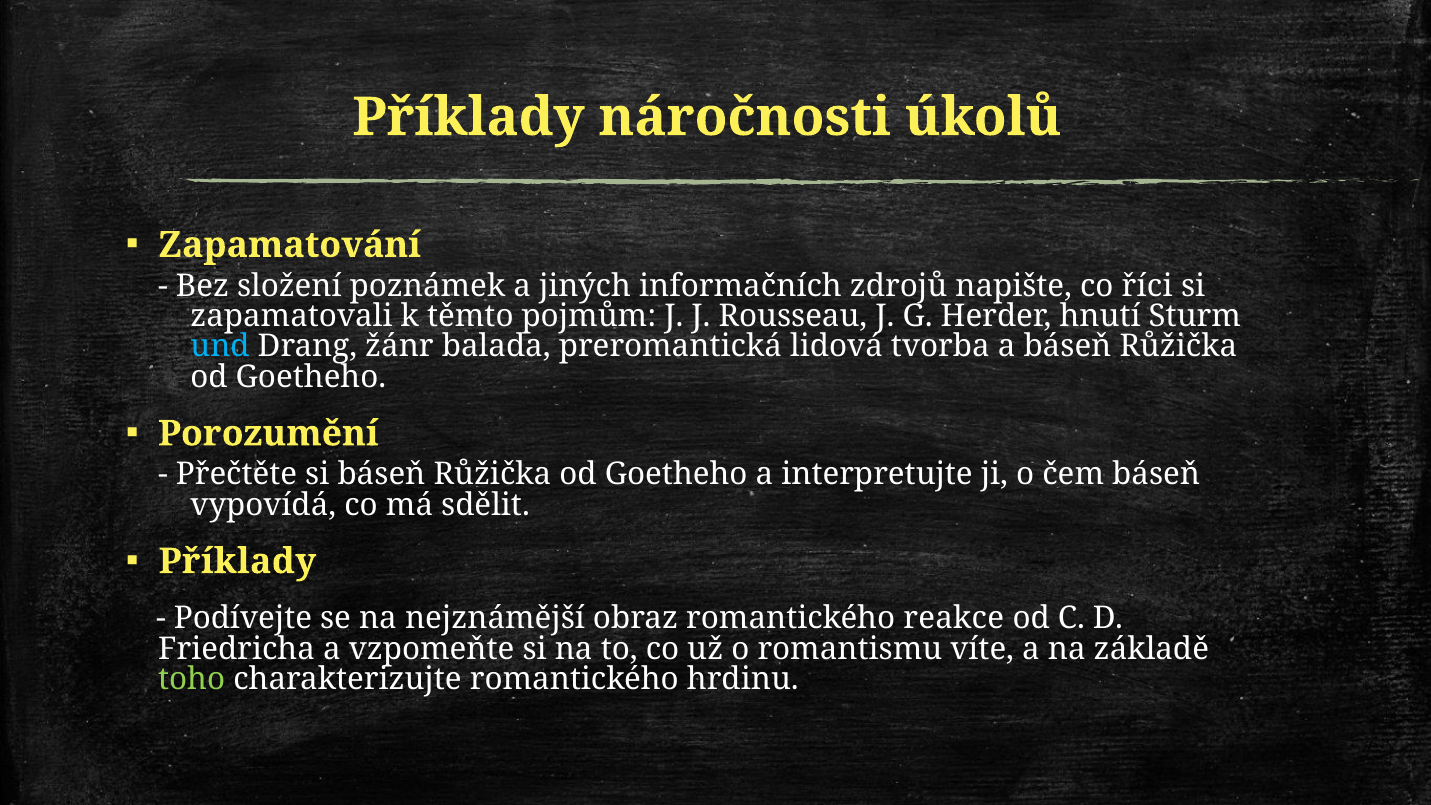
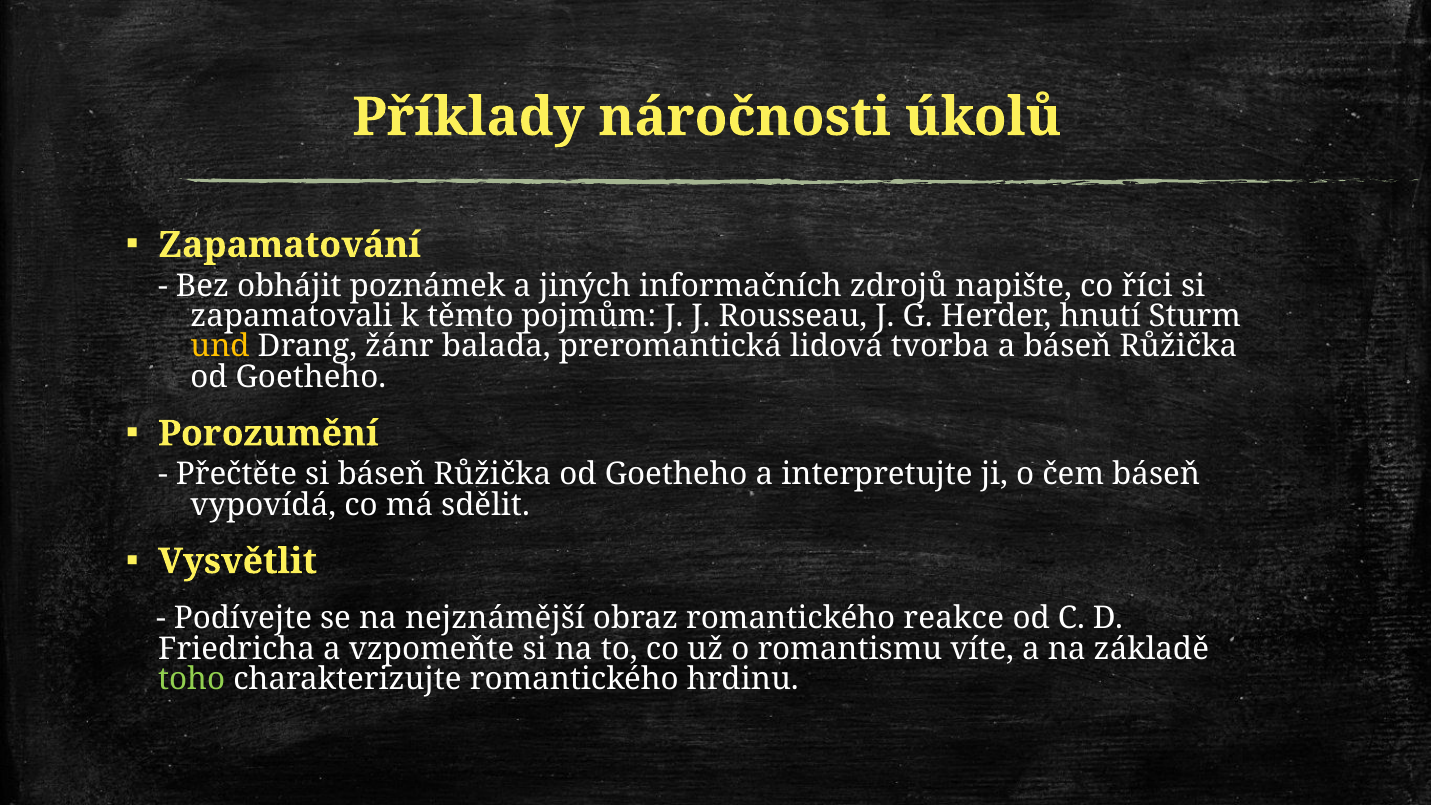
složení: složení -> obhájit (289, 286)
und colour: light blue -> yellow (220, 347)
Příklady: Příklady -> Vysvětlit (238, 562)
